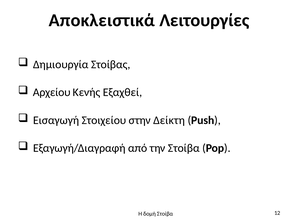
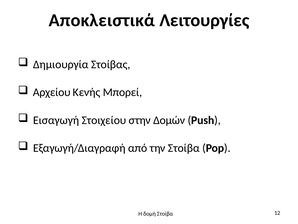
Εξαχθεί: Εξαχθεί -> Μπορεί (123, 92)
Δείκτη: Δείκτη -> Δομών (169, 120)
